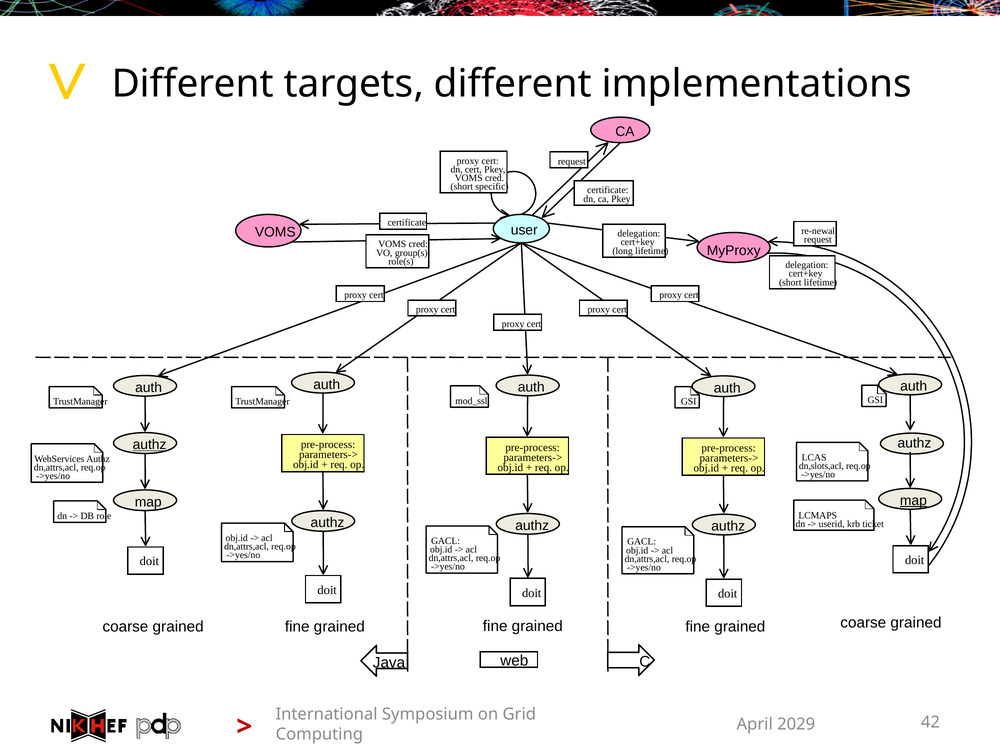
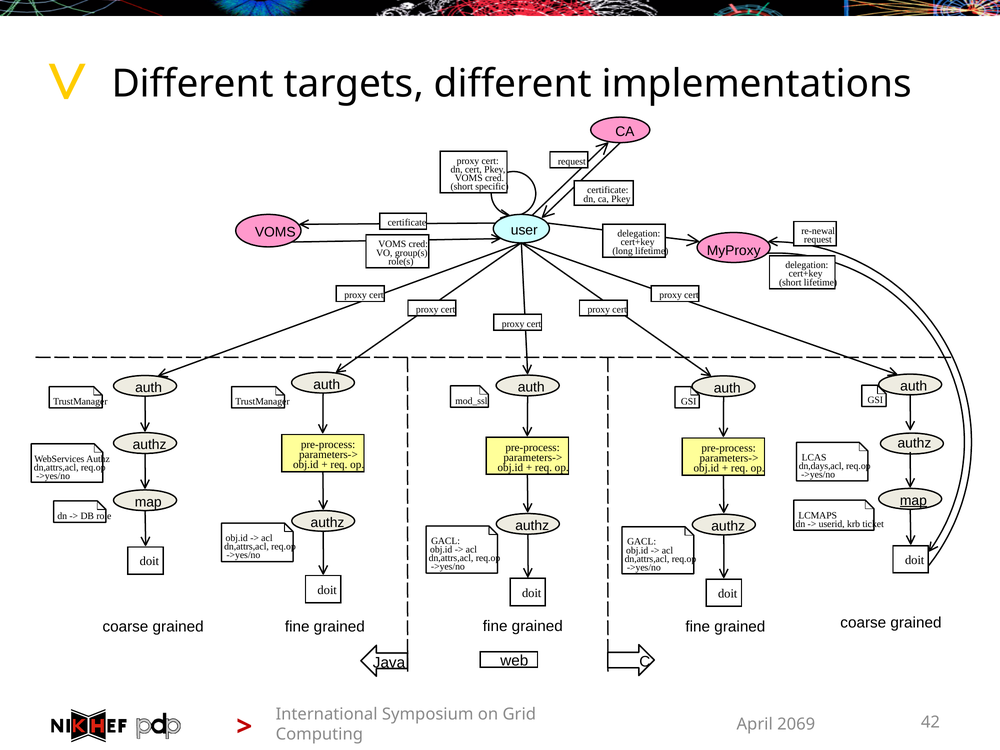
authz underline: present -> none (150, 445)
dn,slots,acl: dn,slots,acl -> dn,days,acl (821, 466)
2029: 2029 -> 2069 (796, 724)
